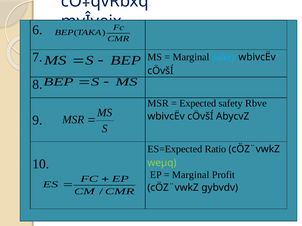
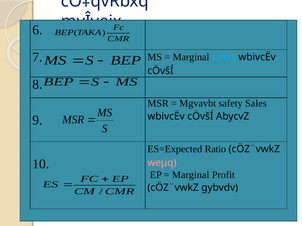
Expected: Expected -> Mgvavbt (198, 104)
Rbve: Rbve -> Sales (256, 104)
weµq colour: light green -> pink (162, 163)
